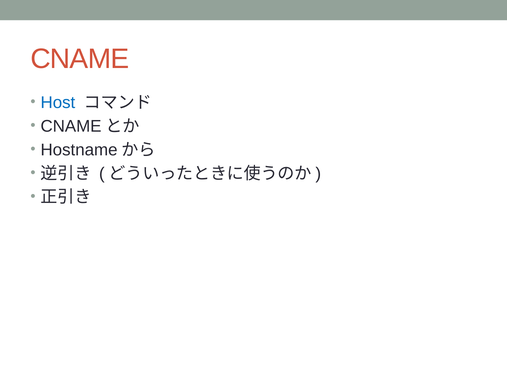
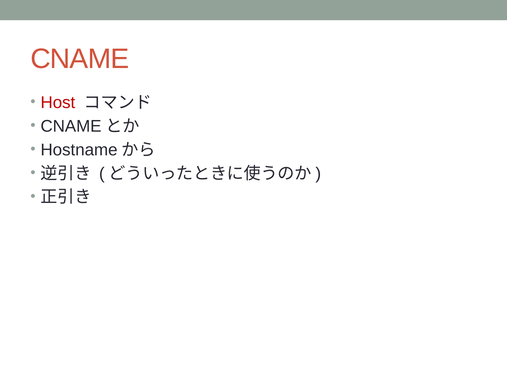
Host colour: blue -> red (58, 103)
